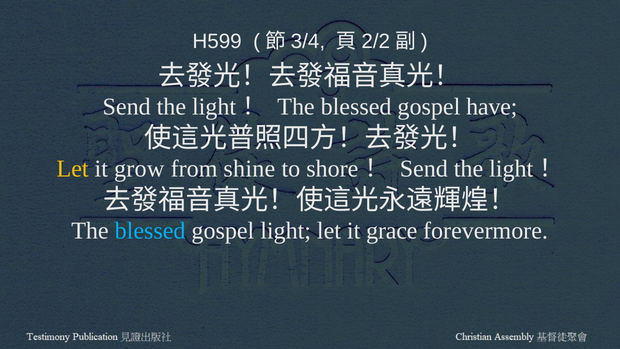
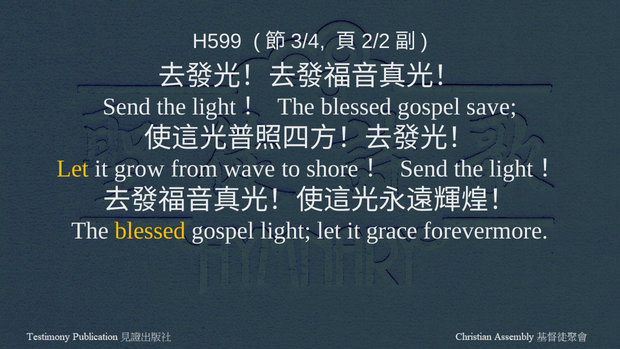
have: have -> save (492, 107)
shine: shine -> wave (249, 169)
blessed colour: light blue -> yellow (150, 231)
